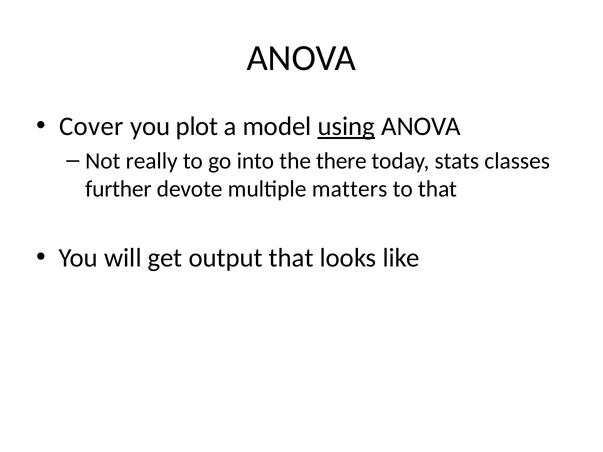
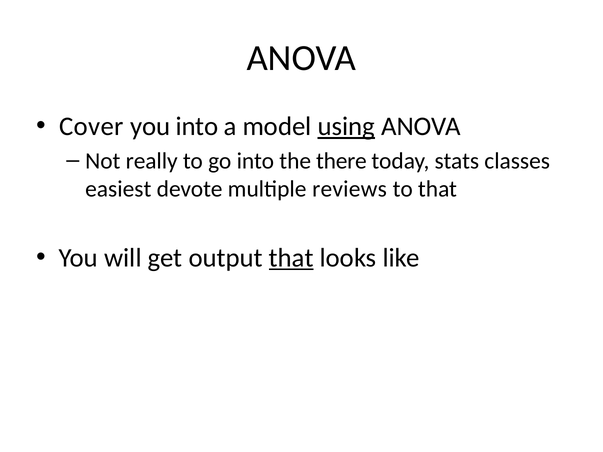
you plot: plot -> into (197, 126)
further: further -> easiest (118, 189)
matters: matters -> reviews (350, 189)
that underline: none -> present (291, 258)
